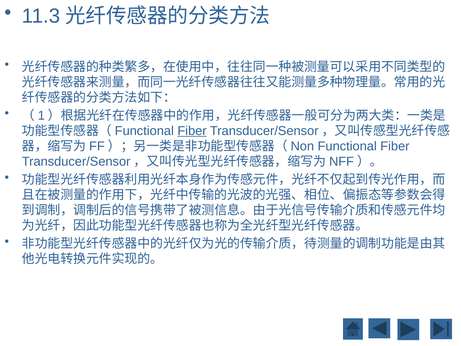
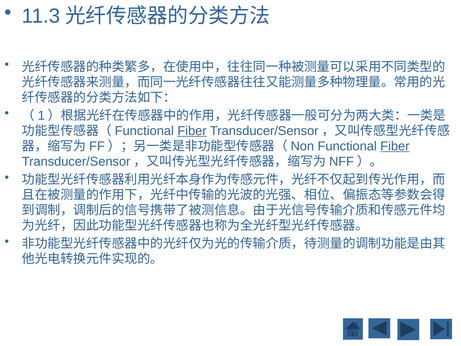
Fiber underline: none -> present (395, 146)
